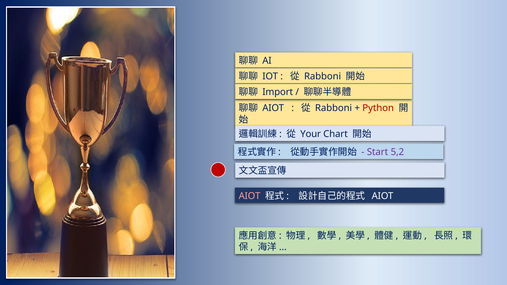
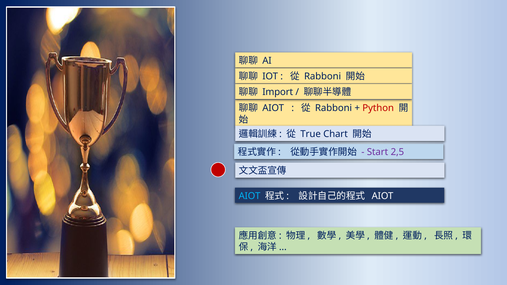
Your: Your -> True (311, 134)
5,2: 5,2 -> 2,5 (397, 152)
AIOT colour: pink -> light blue (250, 196)
